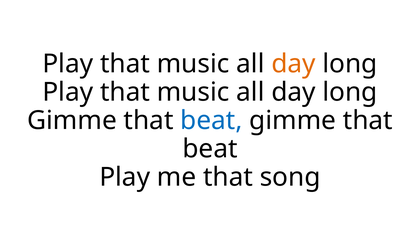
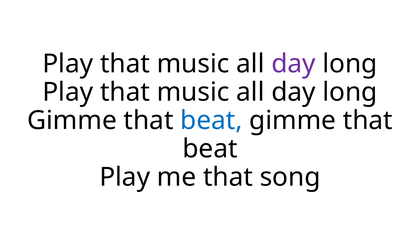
day colour: orange -> purple (293, 64)
